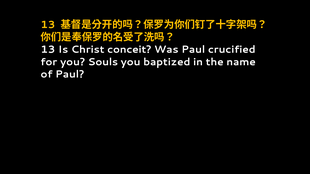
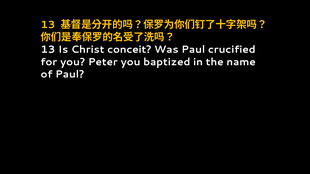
Souls: Souls -> Peter (103, 62)
